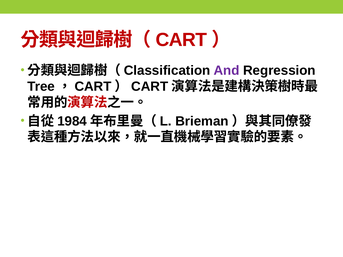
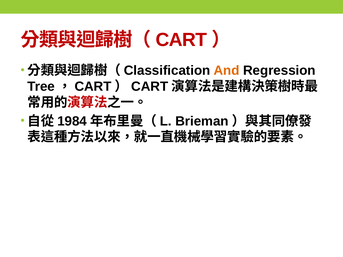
And colour: purple -> orange (227, 71)
